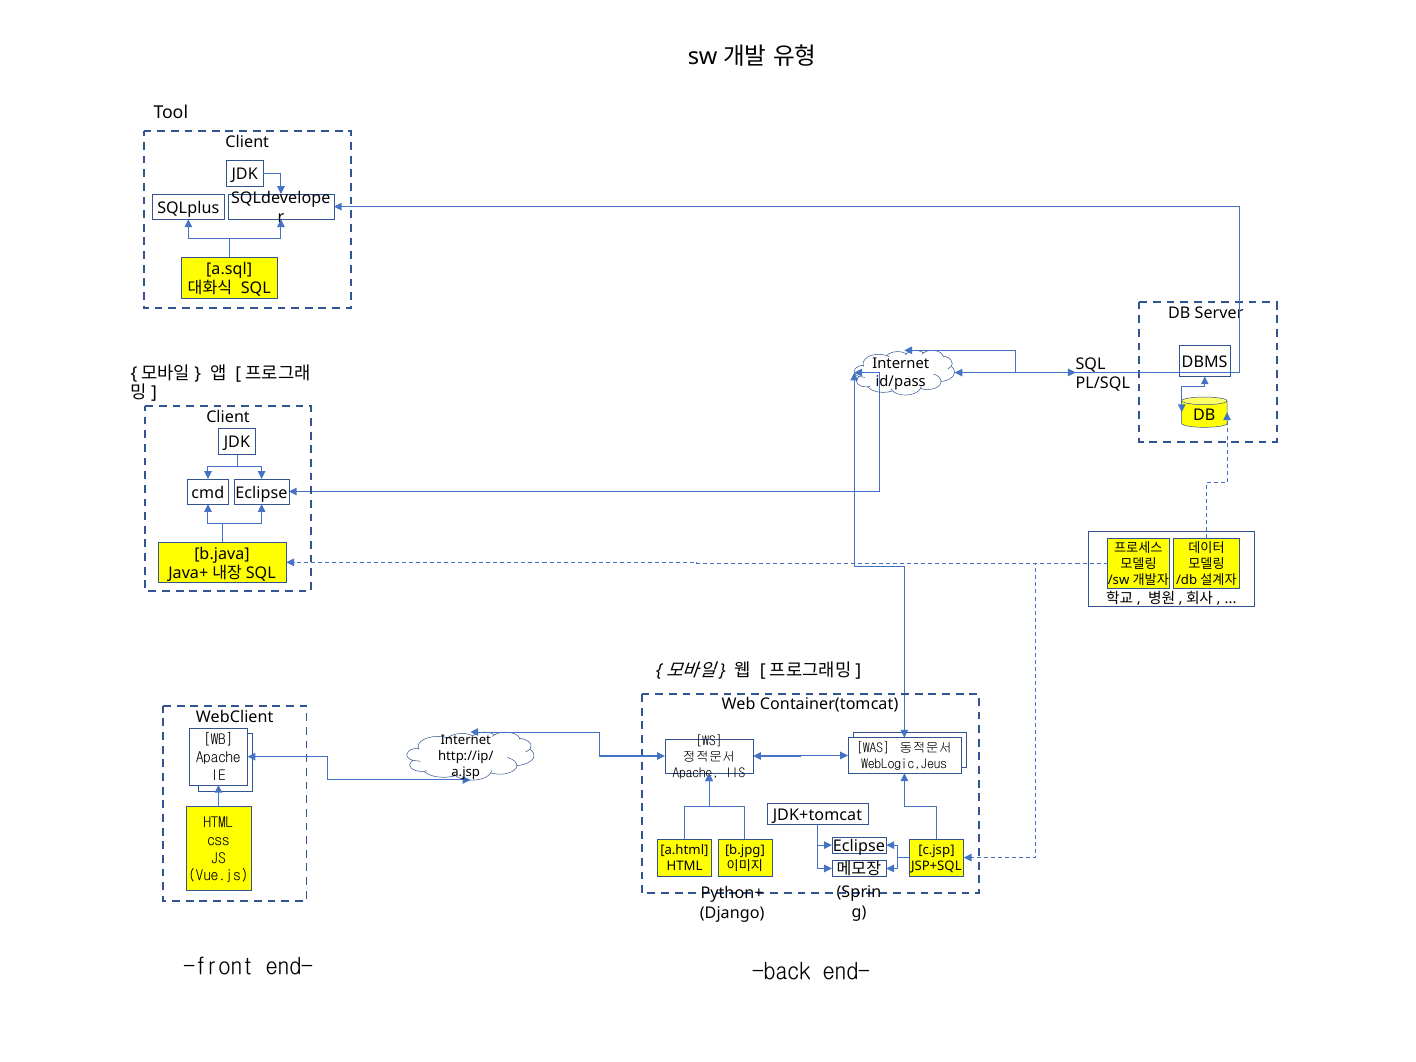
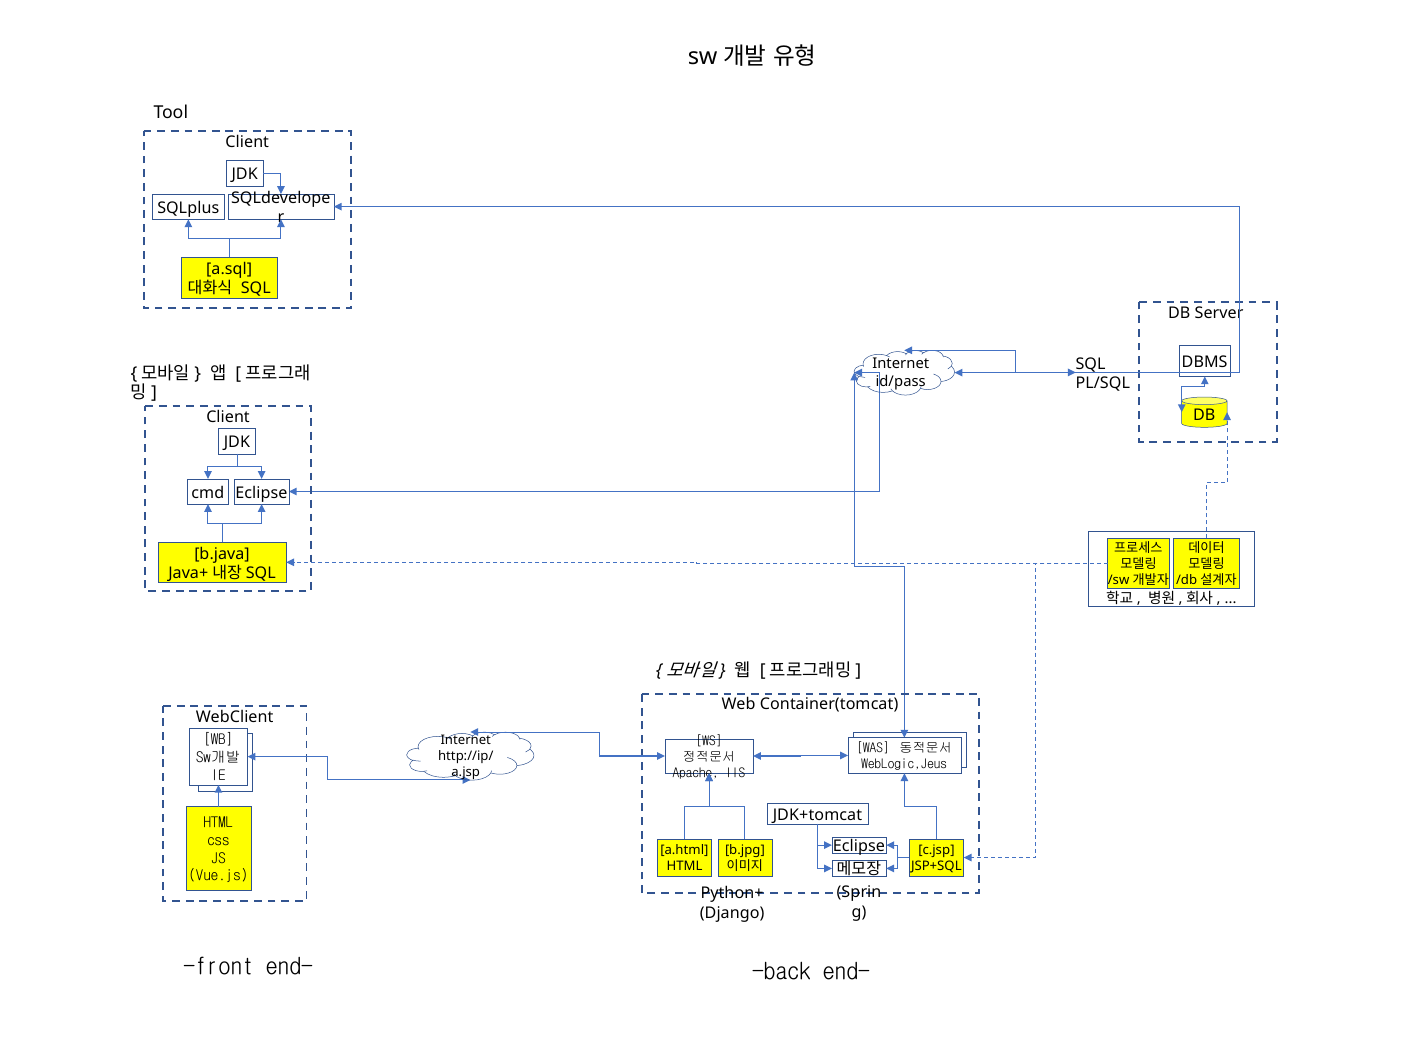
Apache: Apache -> Sw개발 (218, 758)
